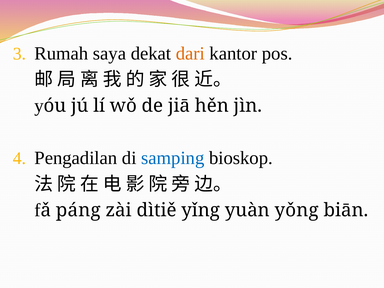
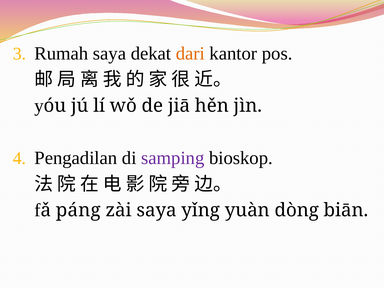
samping colour: blue -> purple (173, 158)
zài dìtiě: dìtiě -> saya (157, 210)
yǒng: yǒng -> dòng (297, 210)
